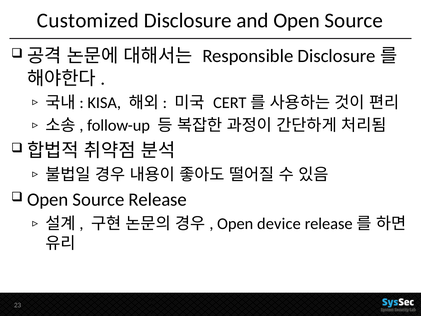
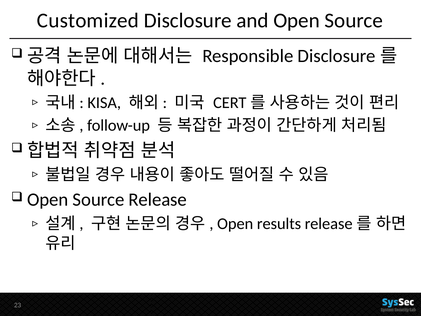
device: device -> results (279, 224)
